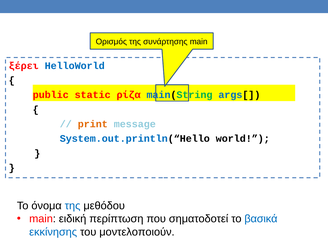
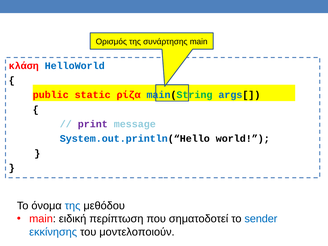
ξέρει: ξέρει -> κλάση (24, 66)
print colour: orange -> purple (93, 124)
βασικά: βασικά -> sender (261, 219)
